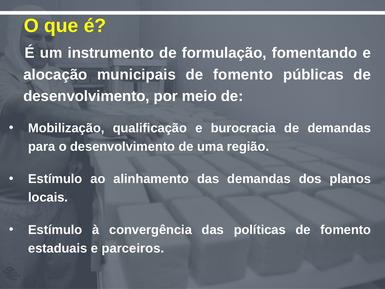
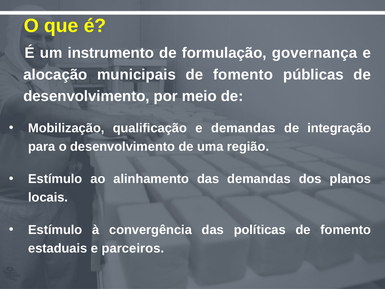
fomentando: fomentando -> governança (314, 53)
e burocracia: burocracia -> demandas (243, 128)
de demandas: demandas -> integração (339, 128)
